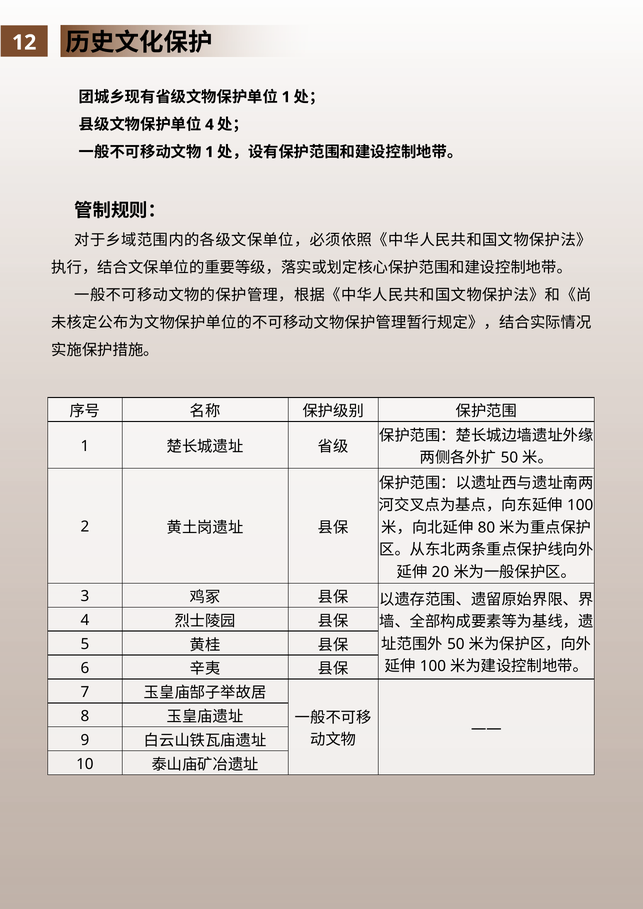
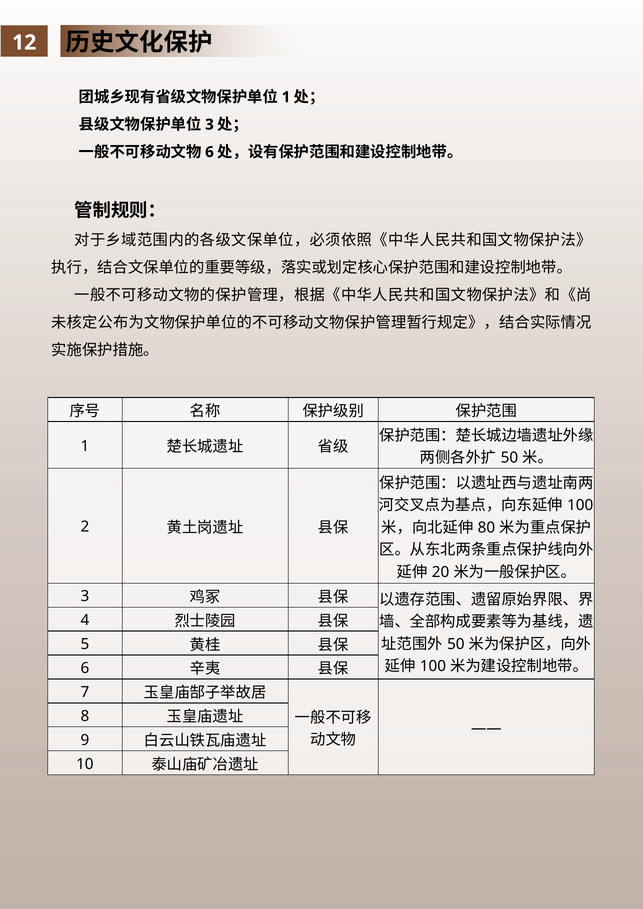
4: 4 -> 3 (209, 125)
1: 1 -> 6 (209, 152)
